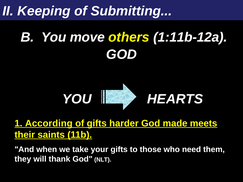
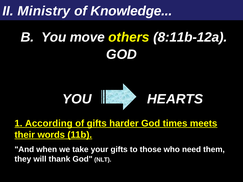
Keeping: Keeping -> Ministry (44, 11)
Submitting: Submitting -> Knowledge (131, 11)
1:11b-12a: 1:11b-12a -> 8:11b-12a (190, 37)
made: made -> times (175, 124)
saints: saints -> words (51, 135)
